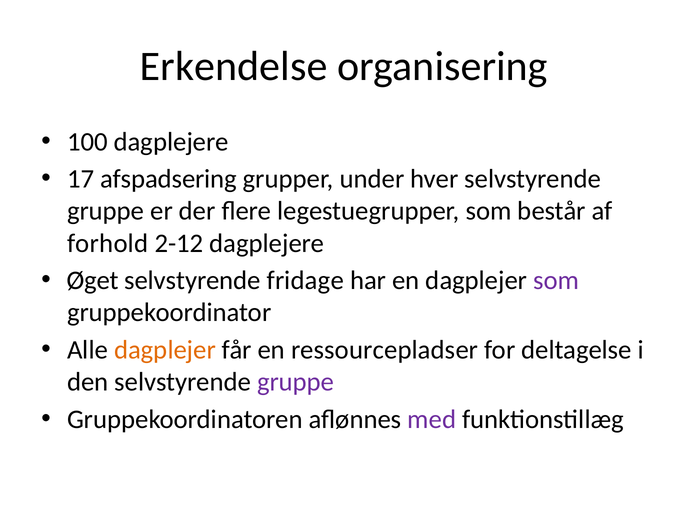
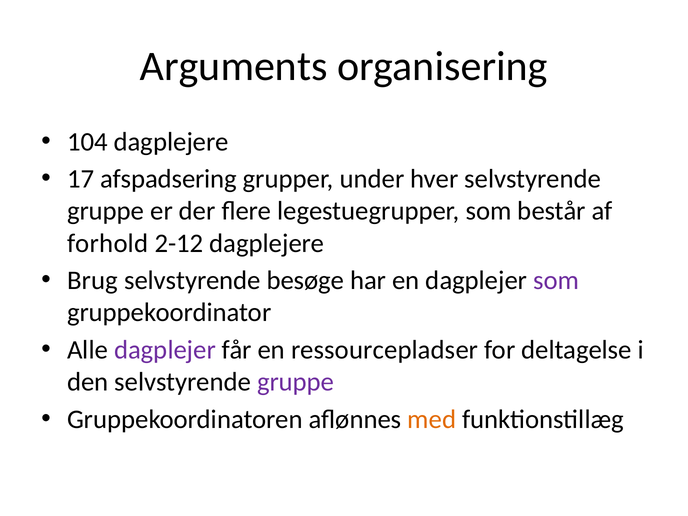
Erkendelse: Erkendelse -> Arguments (234, 67)
100: 100 -> 104 (87, 142)
Øget: Øget -> Brug (93, 281)
fridage: fridage -> besøge (305, 281)
dagplejer colour: orange -> purple (165, 350)
med colour: purple -> orange (432, 420)
